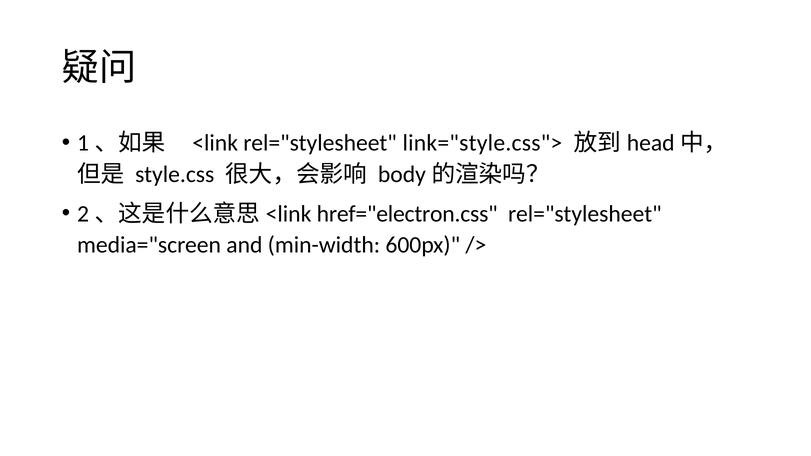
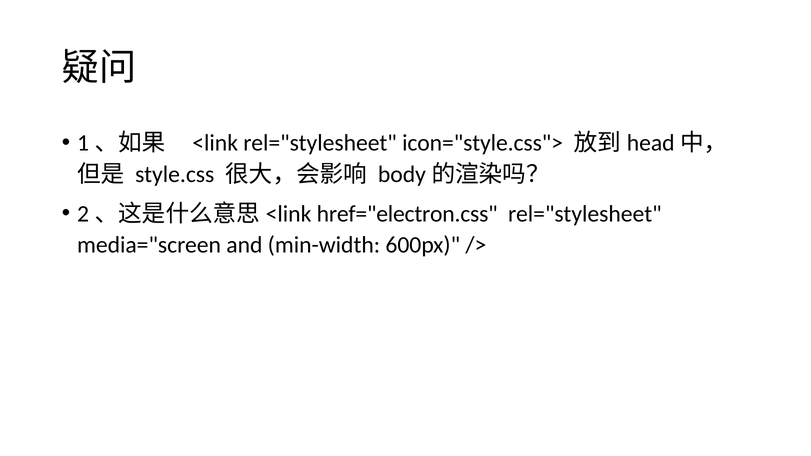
link="style.css">: link="style.css"> -> icon="style.css"> (483, 143)
